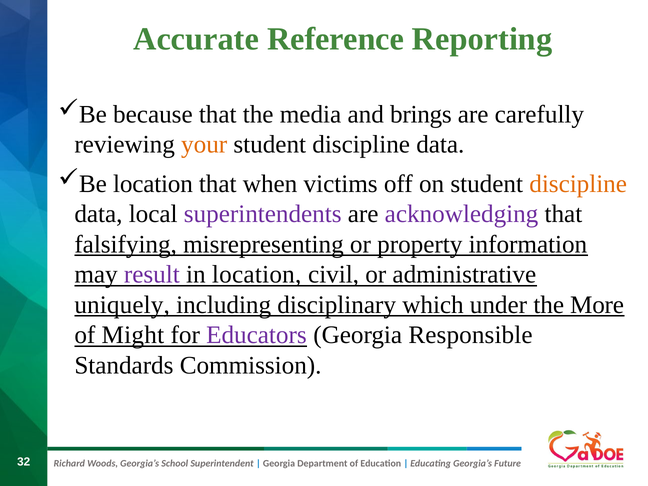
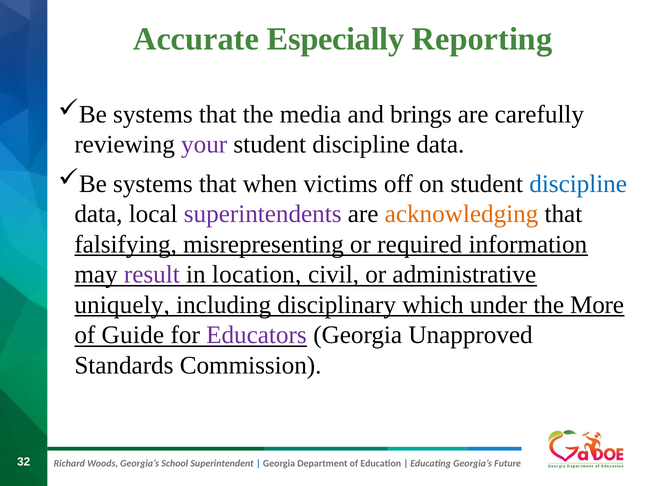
Reference: Reference -> Especially (336, 39)
because: because -> systems (153, 114)
your colour: orange -> purple (204, 144)
location: location -> systems (153, 184)
discipline colour: orange -> blue (578, 184)
acknowledging colour: purple -> orange (462, 214)
property: property -> required (420, 244)
Might: Might -> Guide (133, 335)
Responsible: Responsible -> Unapproved (471, 335)
